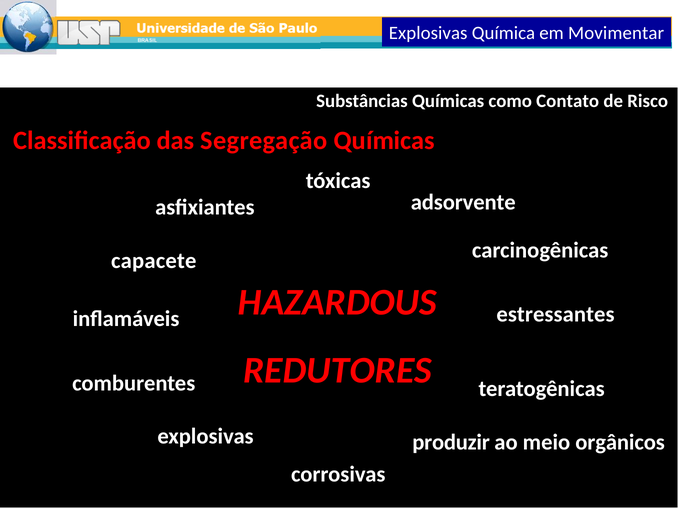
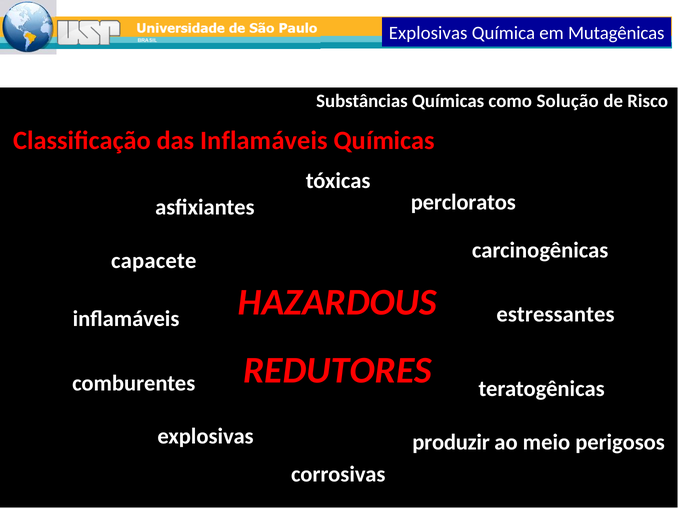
Movimentar: Movimentar -> Mutagênicas (616, 33)
Contato: Contato -> Solução (568, 101)
das Segregação: Segregação -> Inflamáveis (264, 141)
adsorvente: adsorvente -> percloratos (463, 202)
orgânicos: orgânicos -> perigosos (620, 443)
